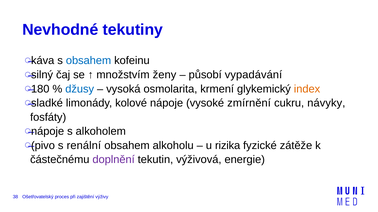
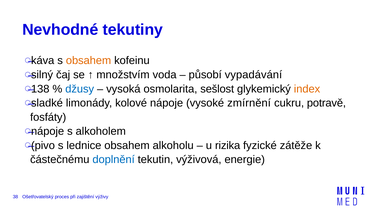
obsahem colour: blue -> orange (89, 61)
ženy: ženy -> voda (165, 75)
180: 180 -> 138 (40, 89)
krmení: krmení -> sešlost (217, 89)
návyky: návyky -> potravě (326, 103)
renální: renální -> lednice (84, 146)
doplnění colour: purple -> blue (114, 160)
